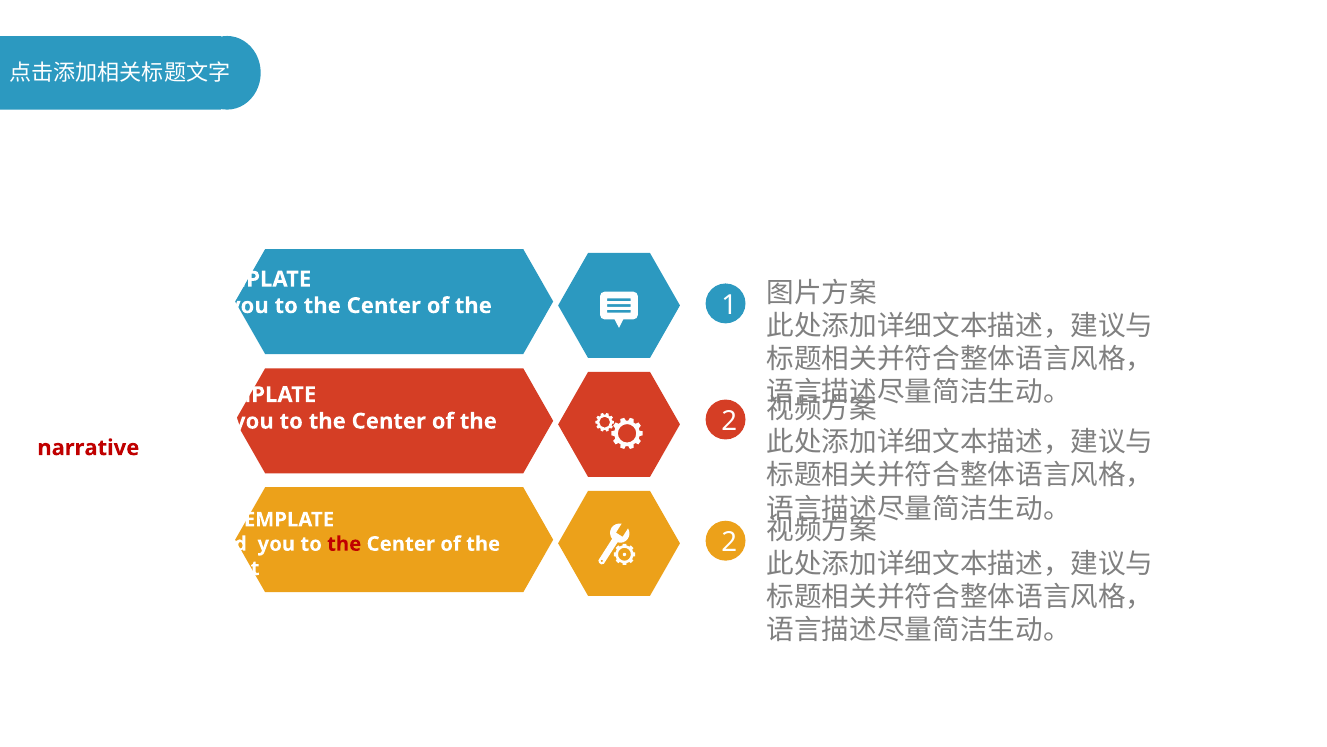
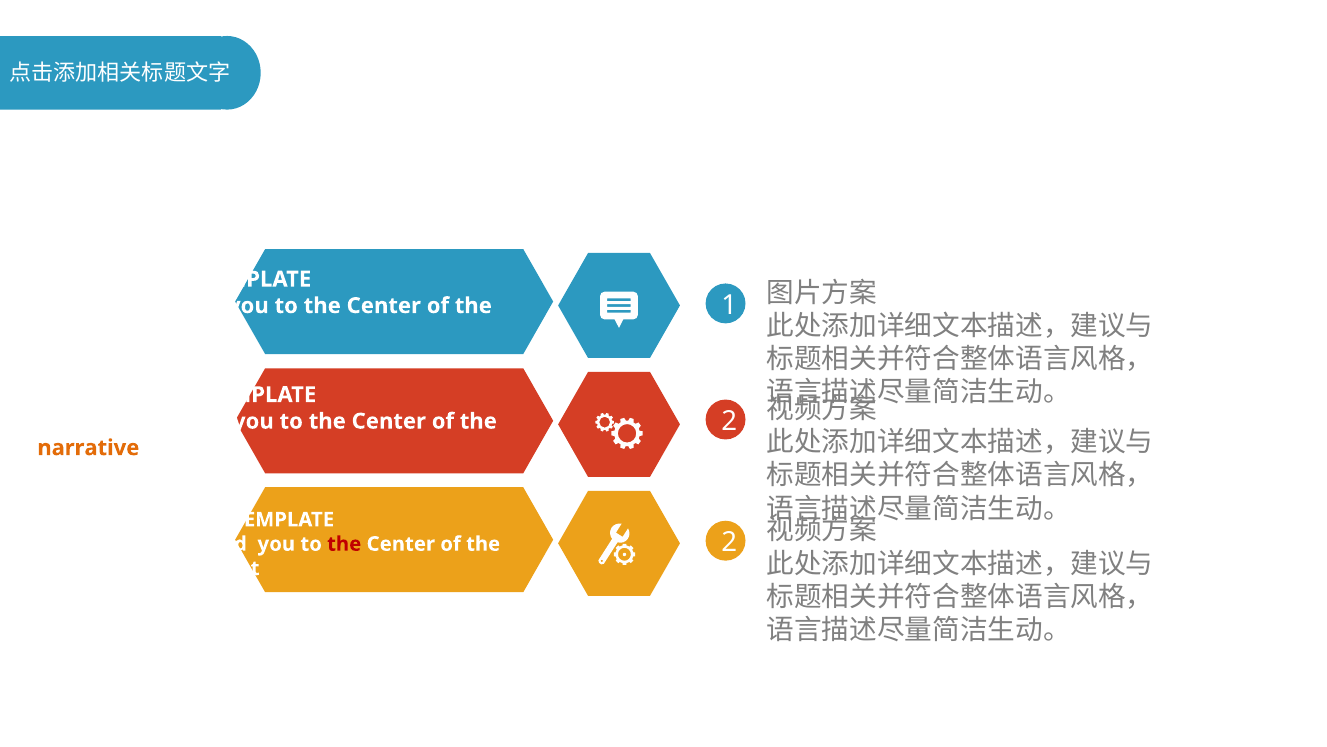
narrative colour: red -> orange (88, 448)
